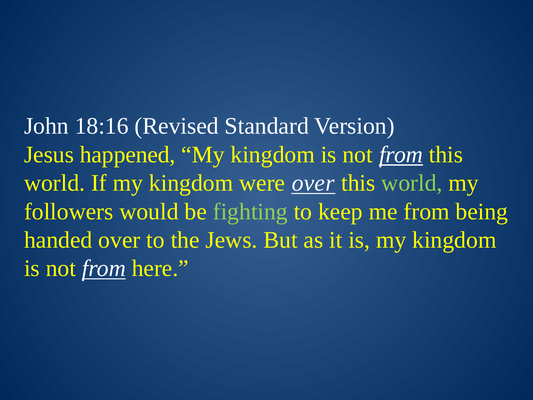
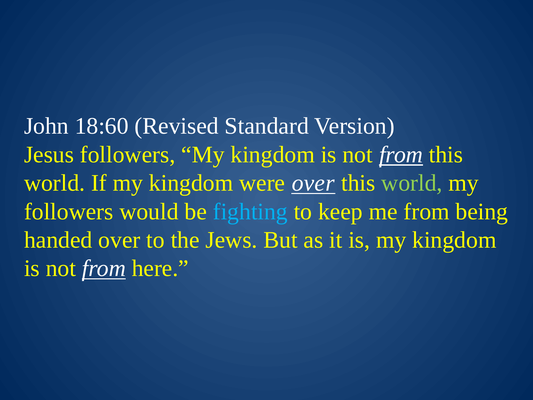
18:16: 18:16 -> 18:60 (102, 126)
Jesus happened: happened -> followers (128, 155)
fighting colour: light green -> light blue (250, 211)
